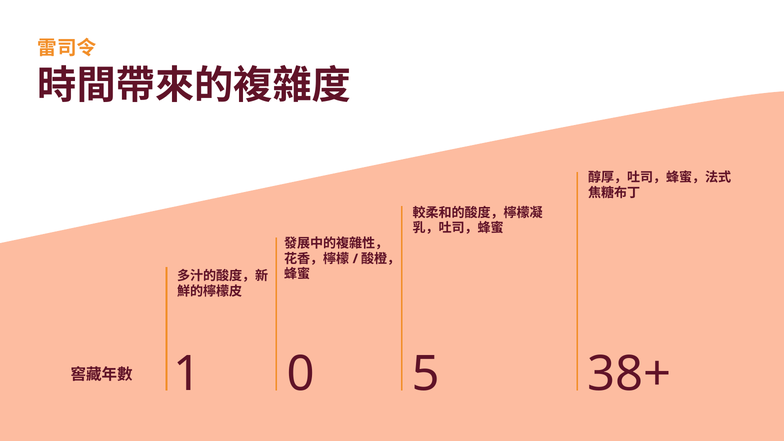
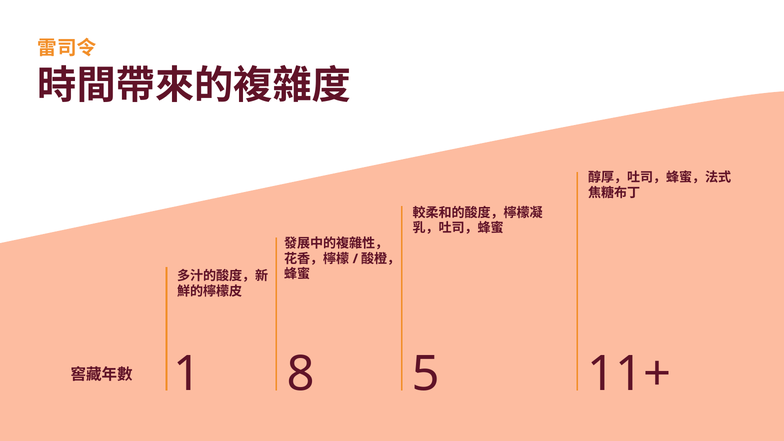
0: 0 -> 8 (301, 374)
38+: 38+ -> 11+ (629, 374)
